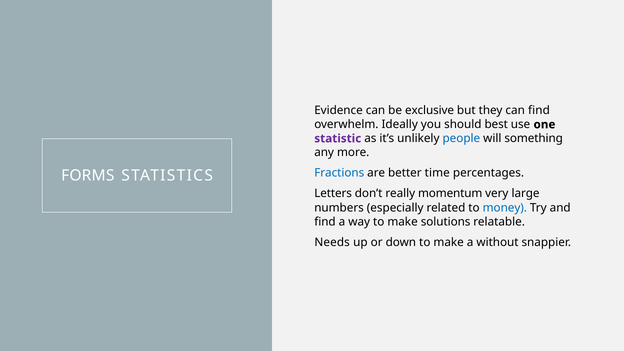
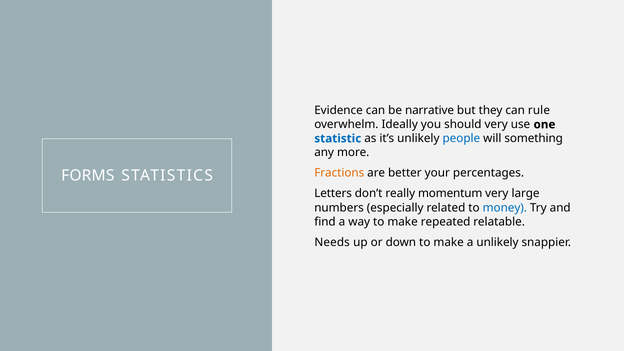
exclusive: exclusive -> narrative (430, 110)
can find: find -> rule (539, 110)
should best: best -> very (496, 124)
statistic colour: purple -> blue (338, 138)
Fractions colour: blue -> orange (339, 173)
time: time -> your (437, 173)
solutions: solutions -> repeated (446, 222)
a without: without -> unlikely (497, 242)
